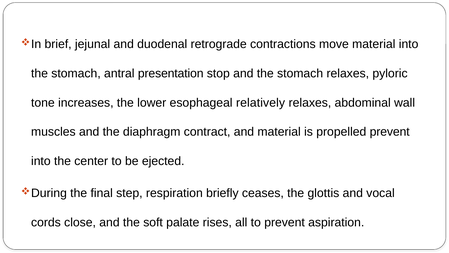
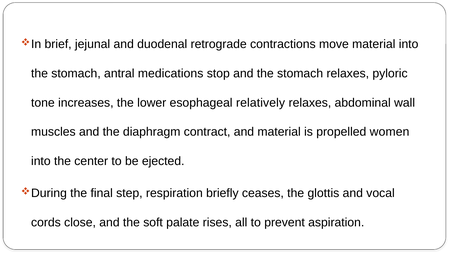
presentation: presentation -> medications (171, 73)
propelled prevent: prevent -> women (390, 132)
